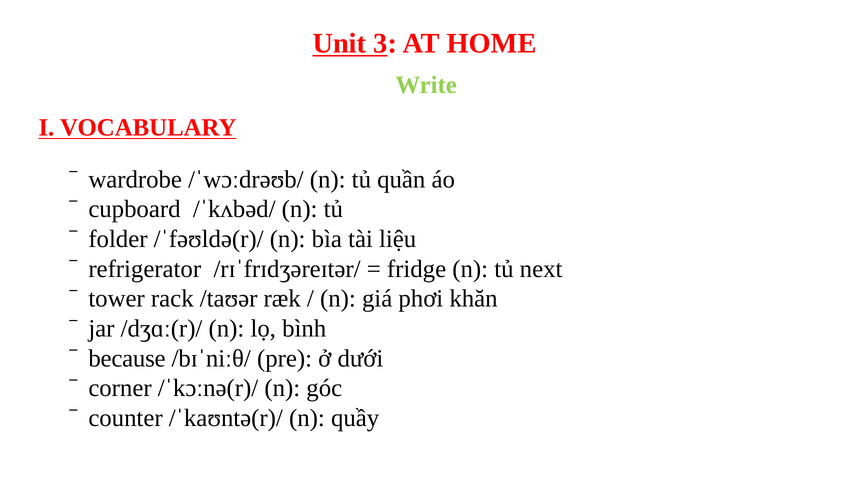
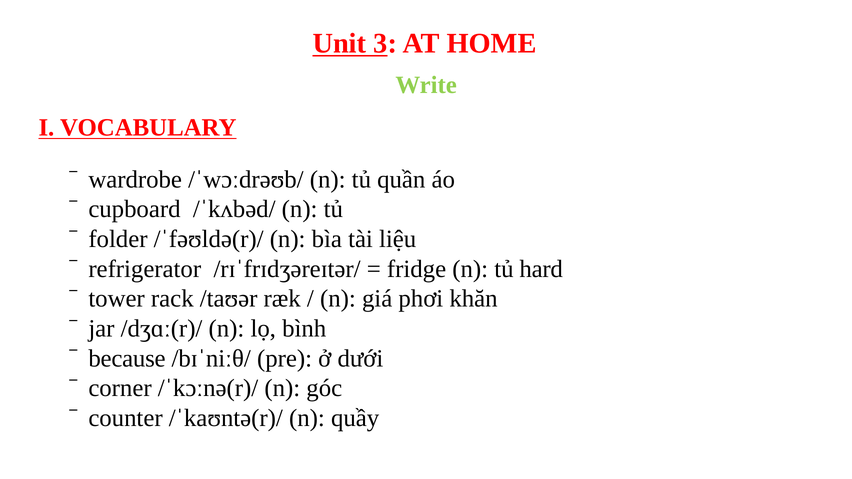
next: next -> hard (541, 269)
